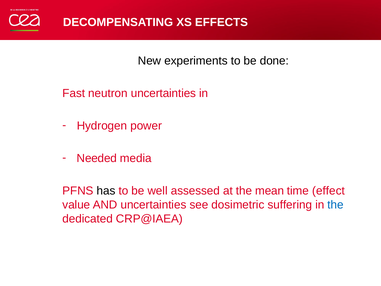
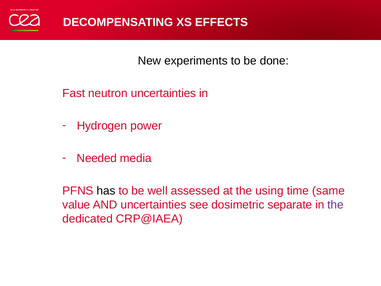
mean: mean -> using (269, 191)
effect: effect -> same (328, 191)
suffering: suffering -> separate (290, 205)
the colour: blue -> purple (336, 205)
